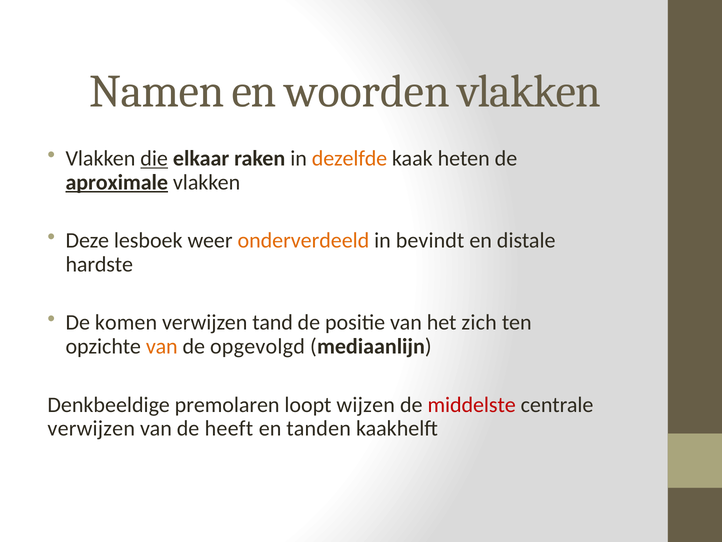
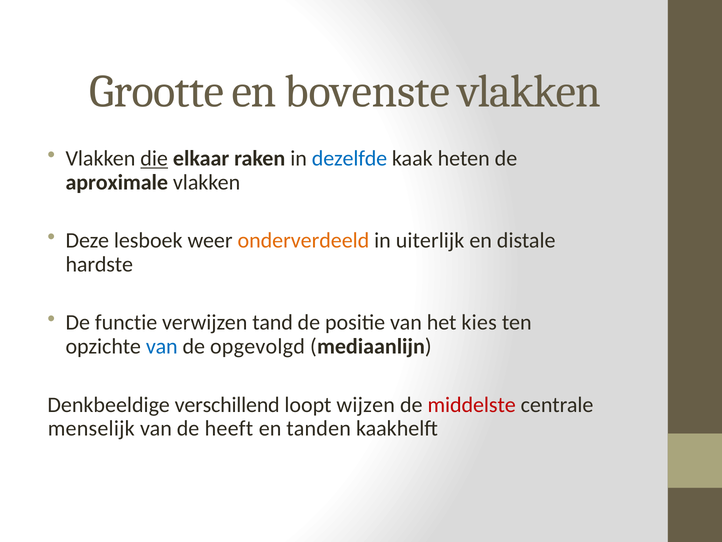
Namen: Namen -> Grootte (157, 92)
woorden: woorden -> bovenste (367, 92)
dezelfde colour: orange -> blue (350, 158)
aproximale underline: present -> none (117, 182)
bevindt: bevindt -> uiterlijk (430, 240)
komen: komen -> functie (126, 322)
zich: zich -> kies (479, 322)
van colour: orange -> blue (162, 346)
premolaren: premolaren -> verschillend (227, 404)
verwijzen: verwijzen -> menselijk (91, 428)
